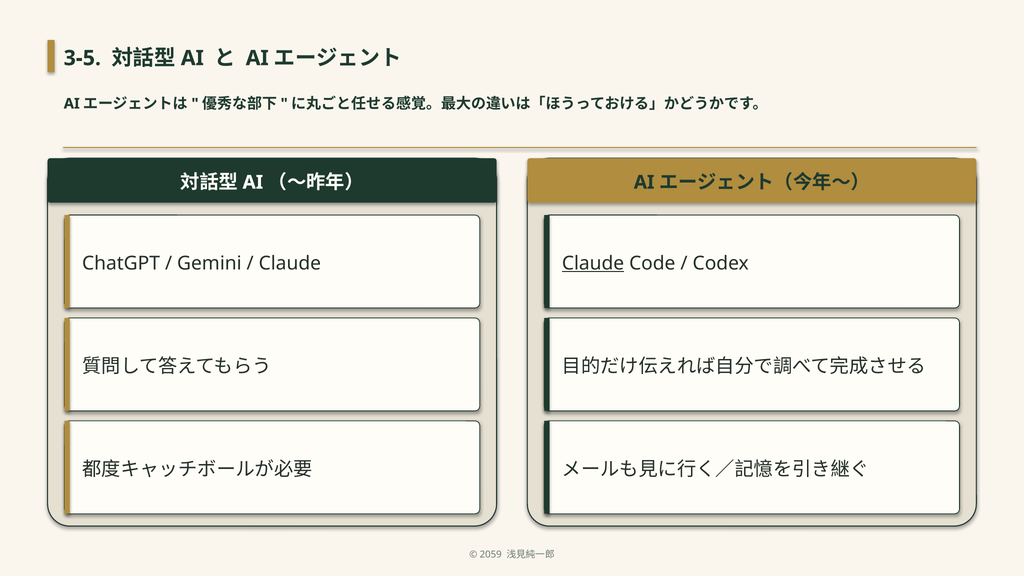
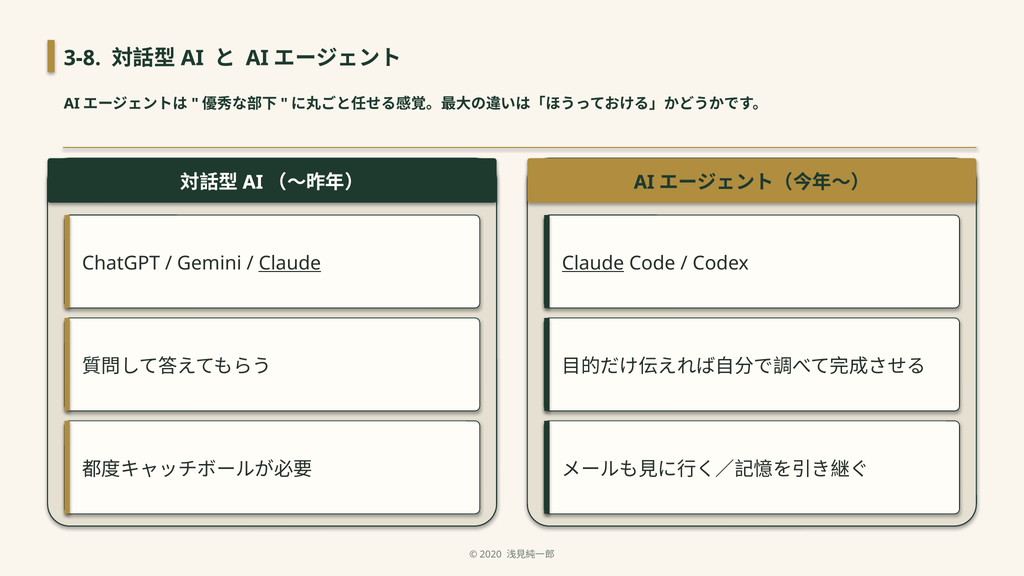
3-5: 3-5 -> 3-8 (82, 58)
Claude underline: none -> present (290, 263)
2059: 2059 -> 2020 (491, 555)
